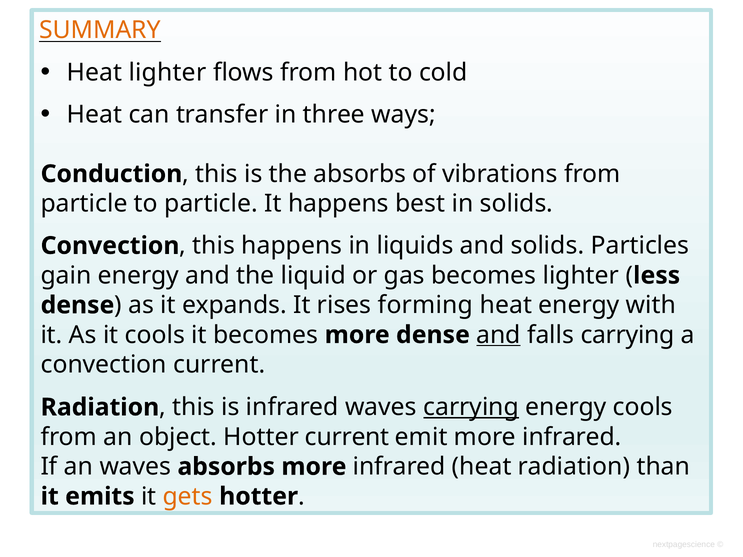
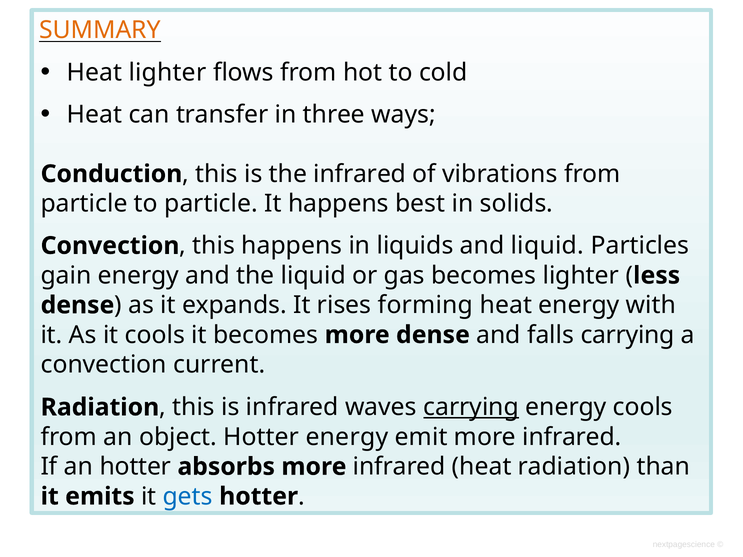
the absorbs: absorbs -> infrared (360, 174)
and solids: solids -> liquid (547, 246)
and underline: present -> none (498, 335)
Hotter current: current -> energy (347, 437)
an waves: waves -> hotter (135, 467)
gets colour: orange -> blue (188, 497)
